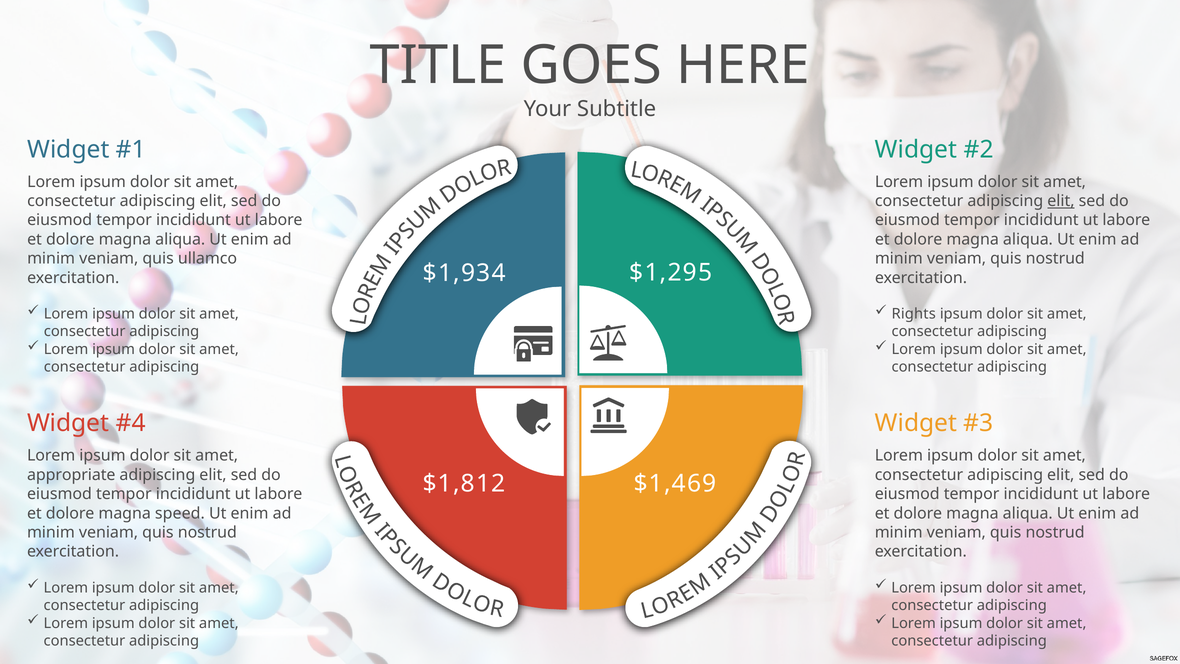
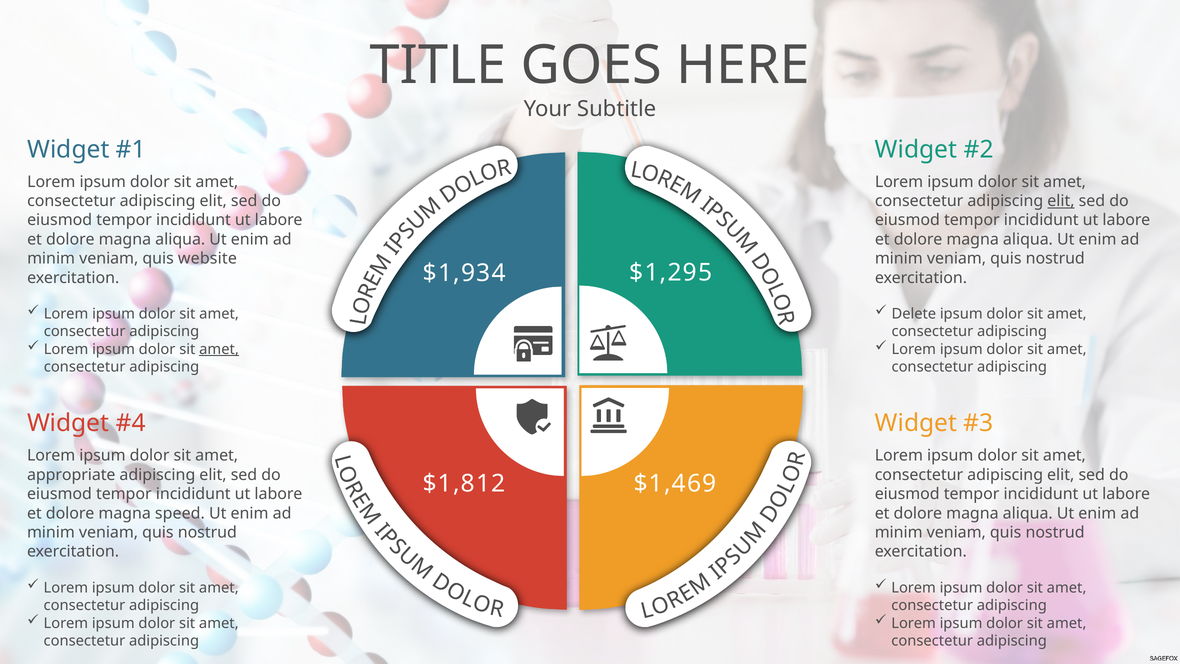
ullamco: ullamco -> website (207, 259)
Rights: Rights -> Delete (914, 314)
amet underline: none -> present (219, 349)
